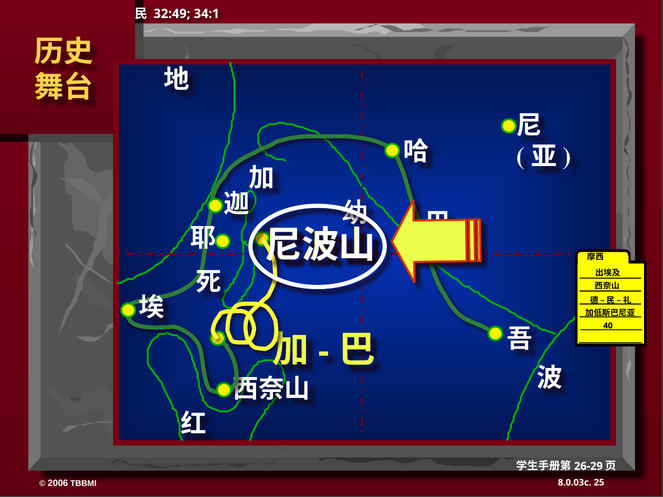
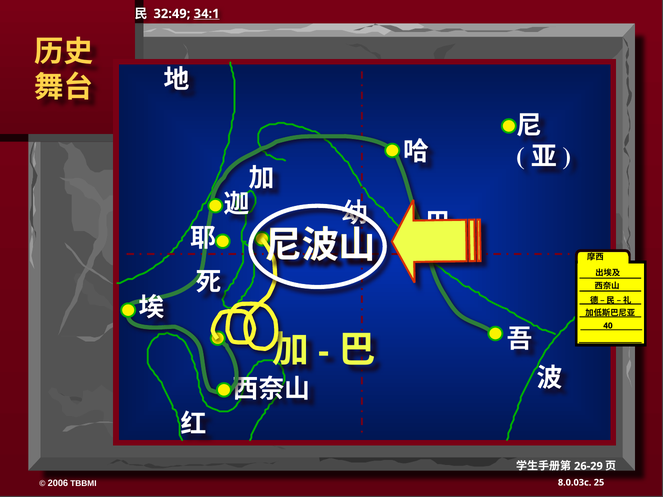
34:1 underline: none -> present (207, 14)
